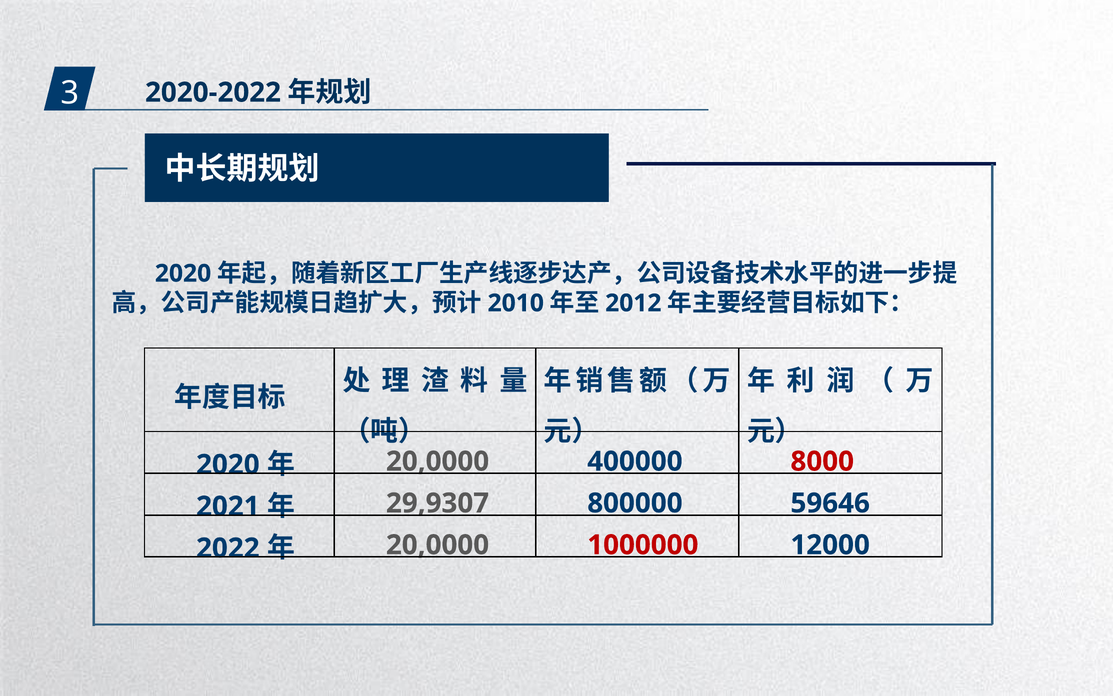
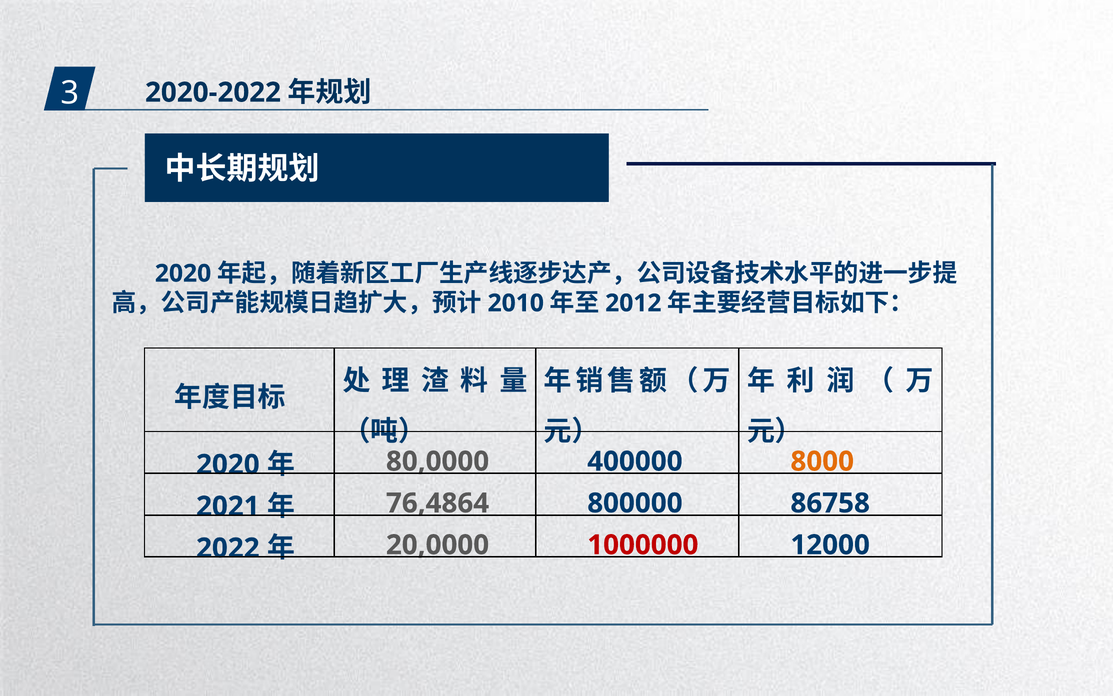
20,0000: 20,0000 -> 80,0000 (438, 461)
8000 colour: red -> orange (822, 461)
29,9307: 29,9307 -> 76,4864 (438, 503)
59646: 59646 -> 86758 (830, 503)
